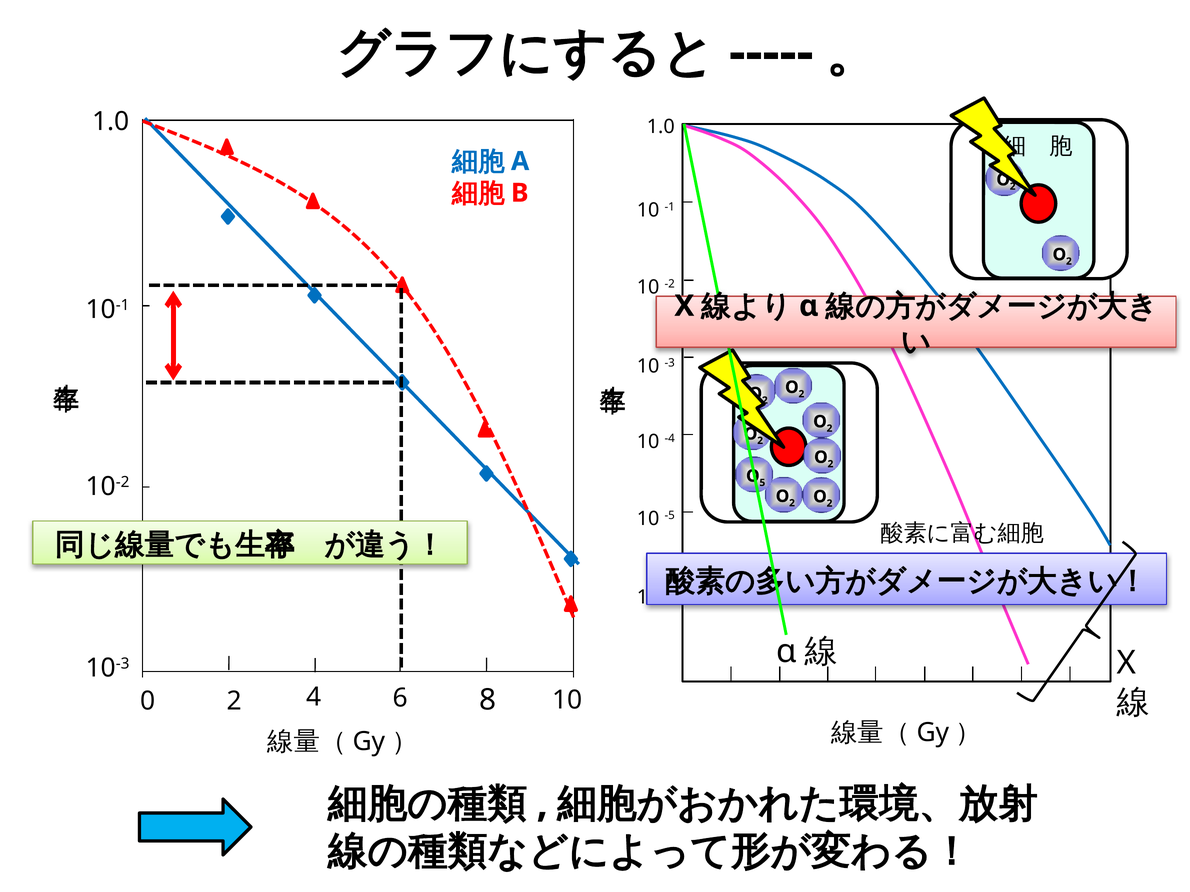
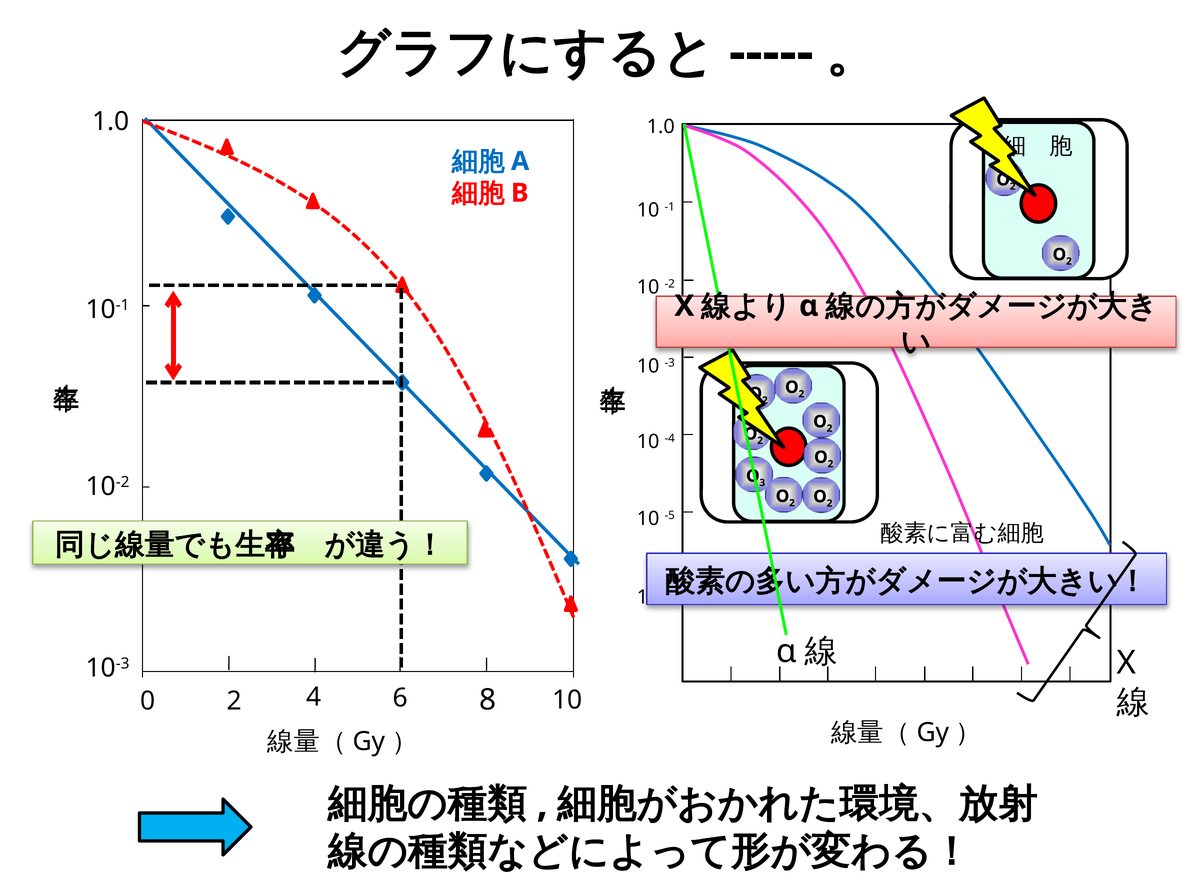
5: 5 -> 3 (762, 483)
